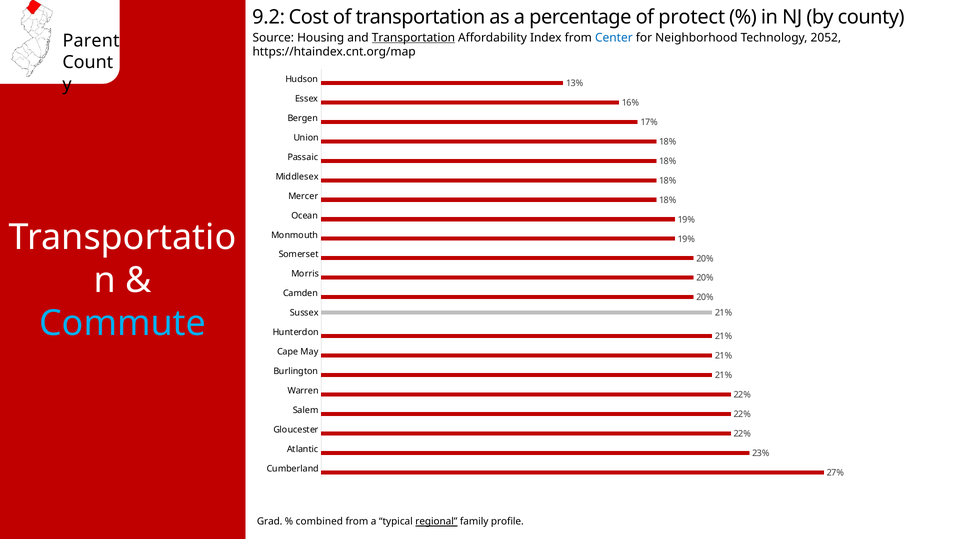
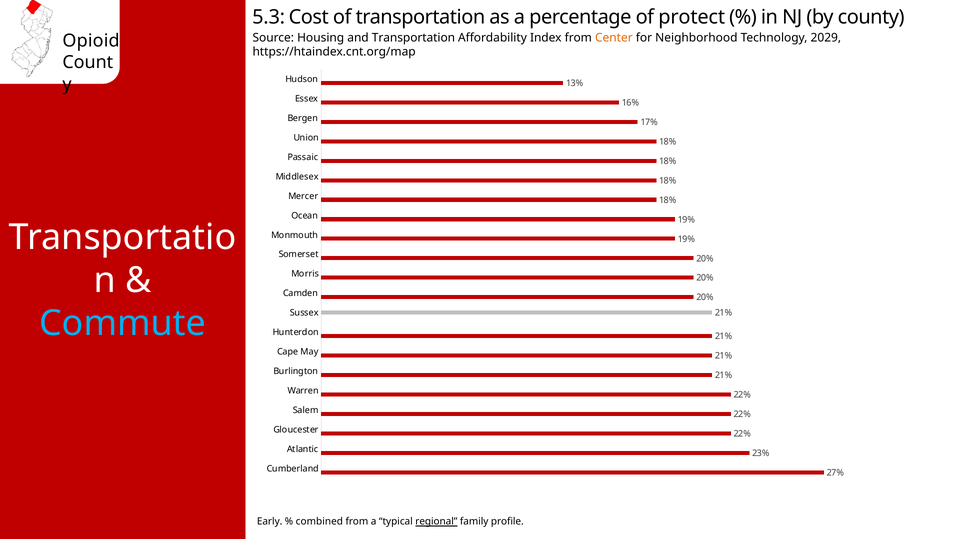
9.2: 9.2 -> 5.3 (269, 17)
Transportation underline: present -> none (413, 38)
Center colour: blue -> orange (614, 38)
2052: 2052 -> 2029 (826, 38)
Parent: Parent -> Opioid (91, 41)
Grad: Grad -> Early (270, 522)
